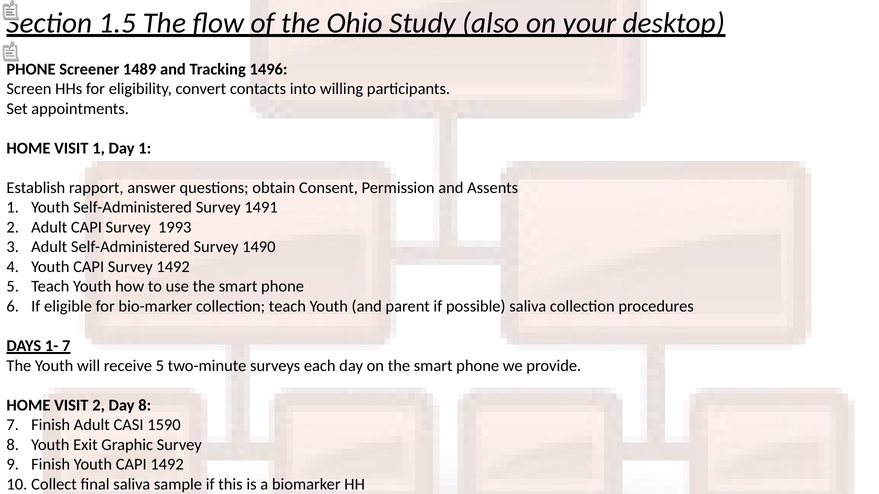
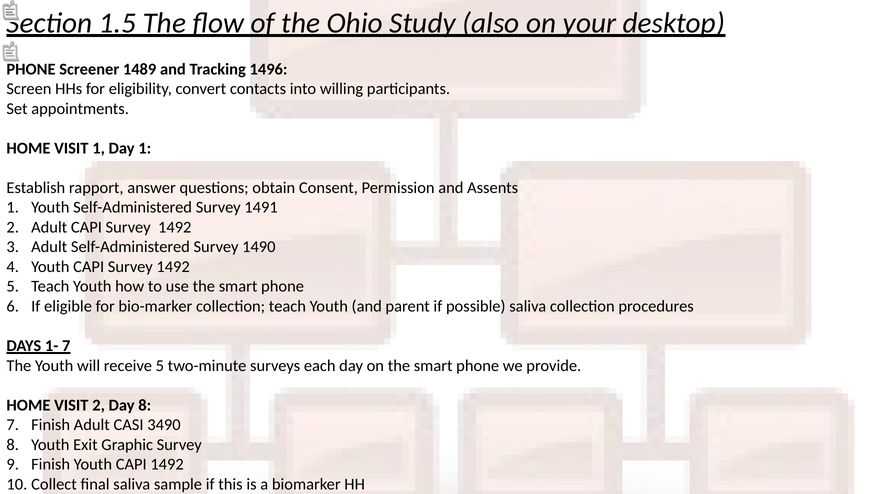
Adult CAPI Survey 1993: 1993 -> 1492 (175, 227)
1590: 1590 -> 3490 (164, 425)
